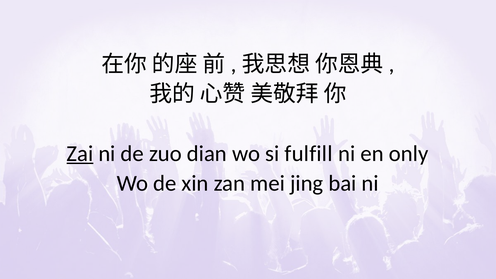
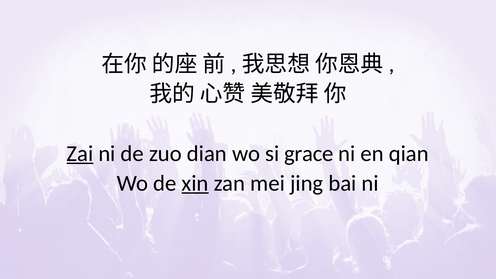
fulfill: fulfill -> grace (309, 154)
only: only -> qian (409, 154)
xin underline: none -> present (195, 183)
